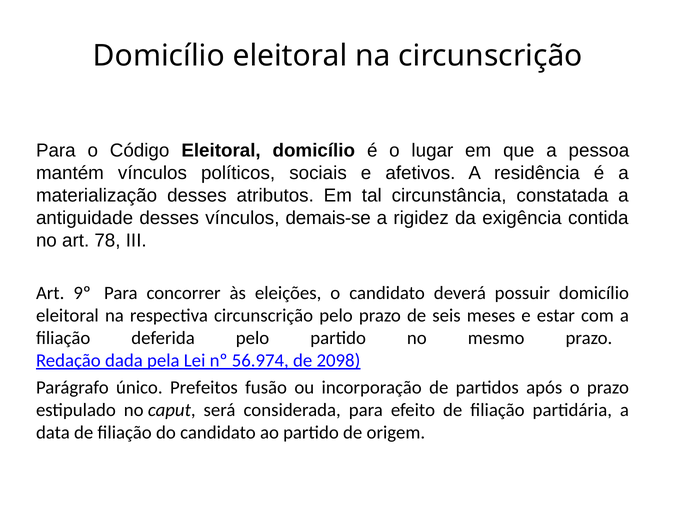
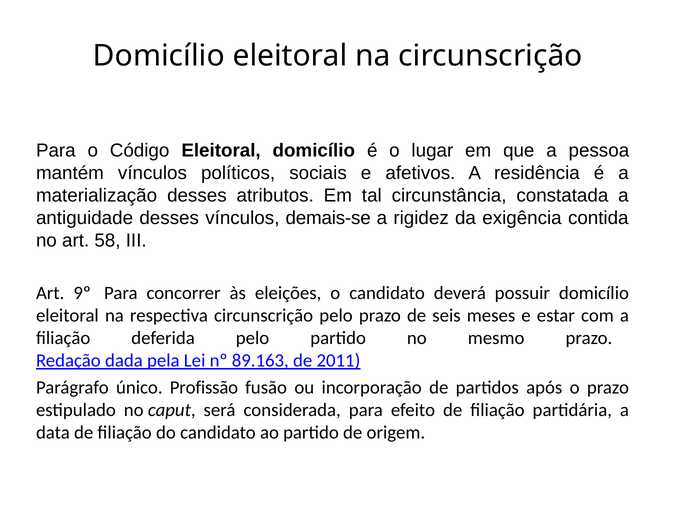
78: 78 -> 58 (107, 240)
56.974: 56.974 -> 89.163 (260, 361)
2098: 2098 -> 2011 (338, 361)
Prefeitos: Prefeitos -> Profissão (204, 387)
